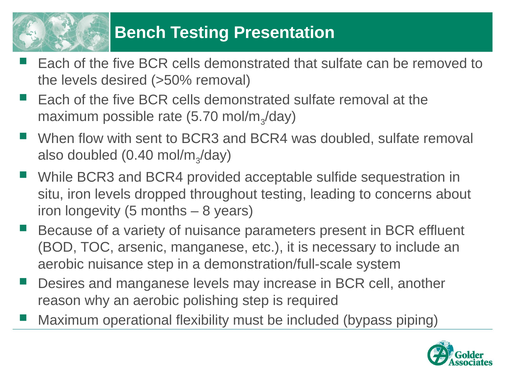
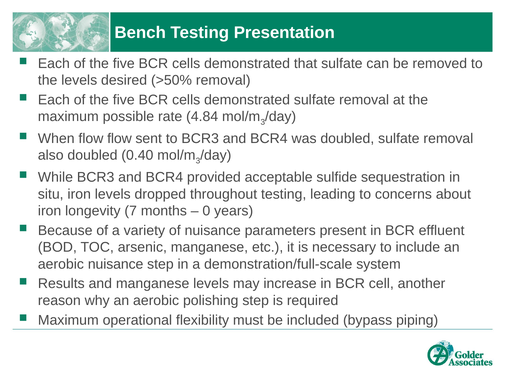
5.70: 5.70 -> 4.84 (202, 117)
flow with: with -> flow (119, 139)
5: 5 -> 7 (131, 211)
8: 8 -> 0 (206, 211)
Desires: Desires -> Results (61, 284)
